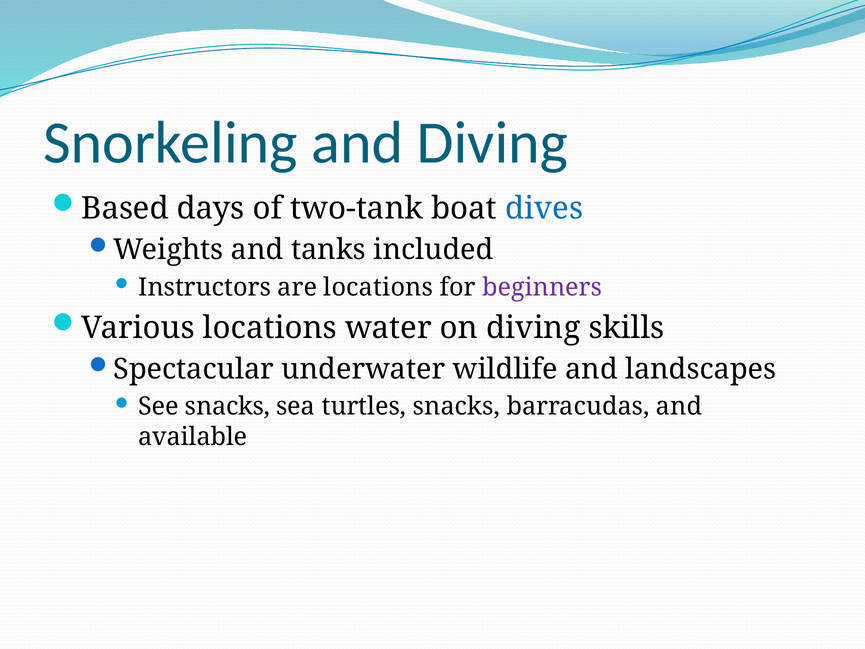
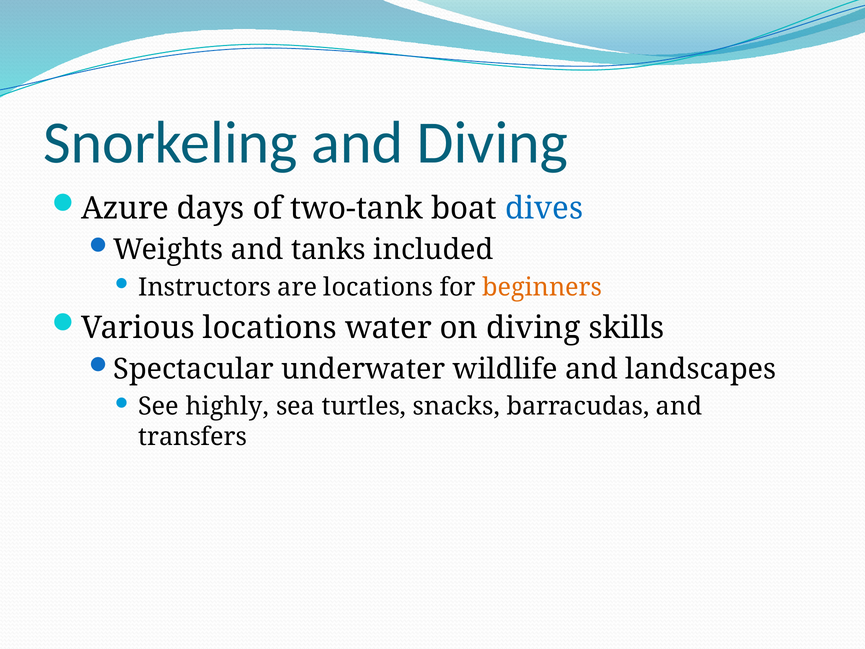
Based: Based -> Azure (125, 208)
beginners colour: purple -> orange (542, 287)
See snacks: snacks -> highly (227, 406)
available: available -> transfers (193, 437)
